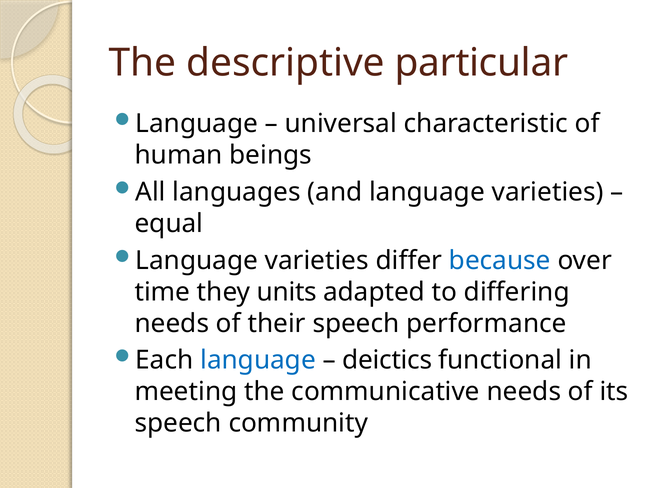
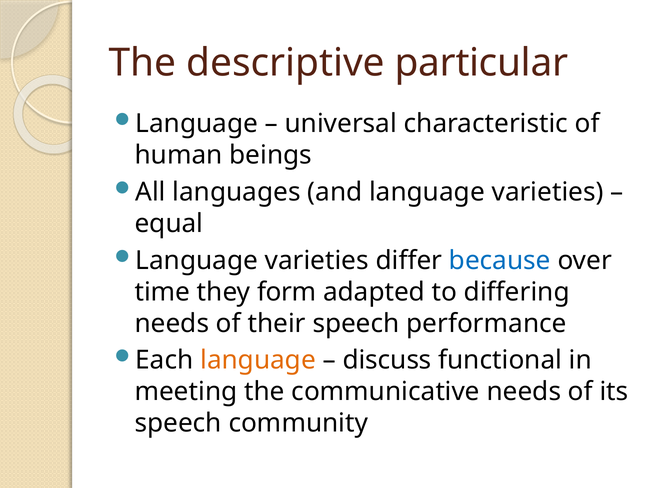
units: units -> form (287, 292)
language colour: blue -> orange (258, 360)
deictics: deictics -> discuss (387, 360)
